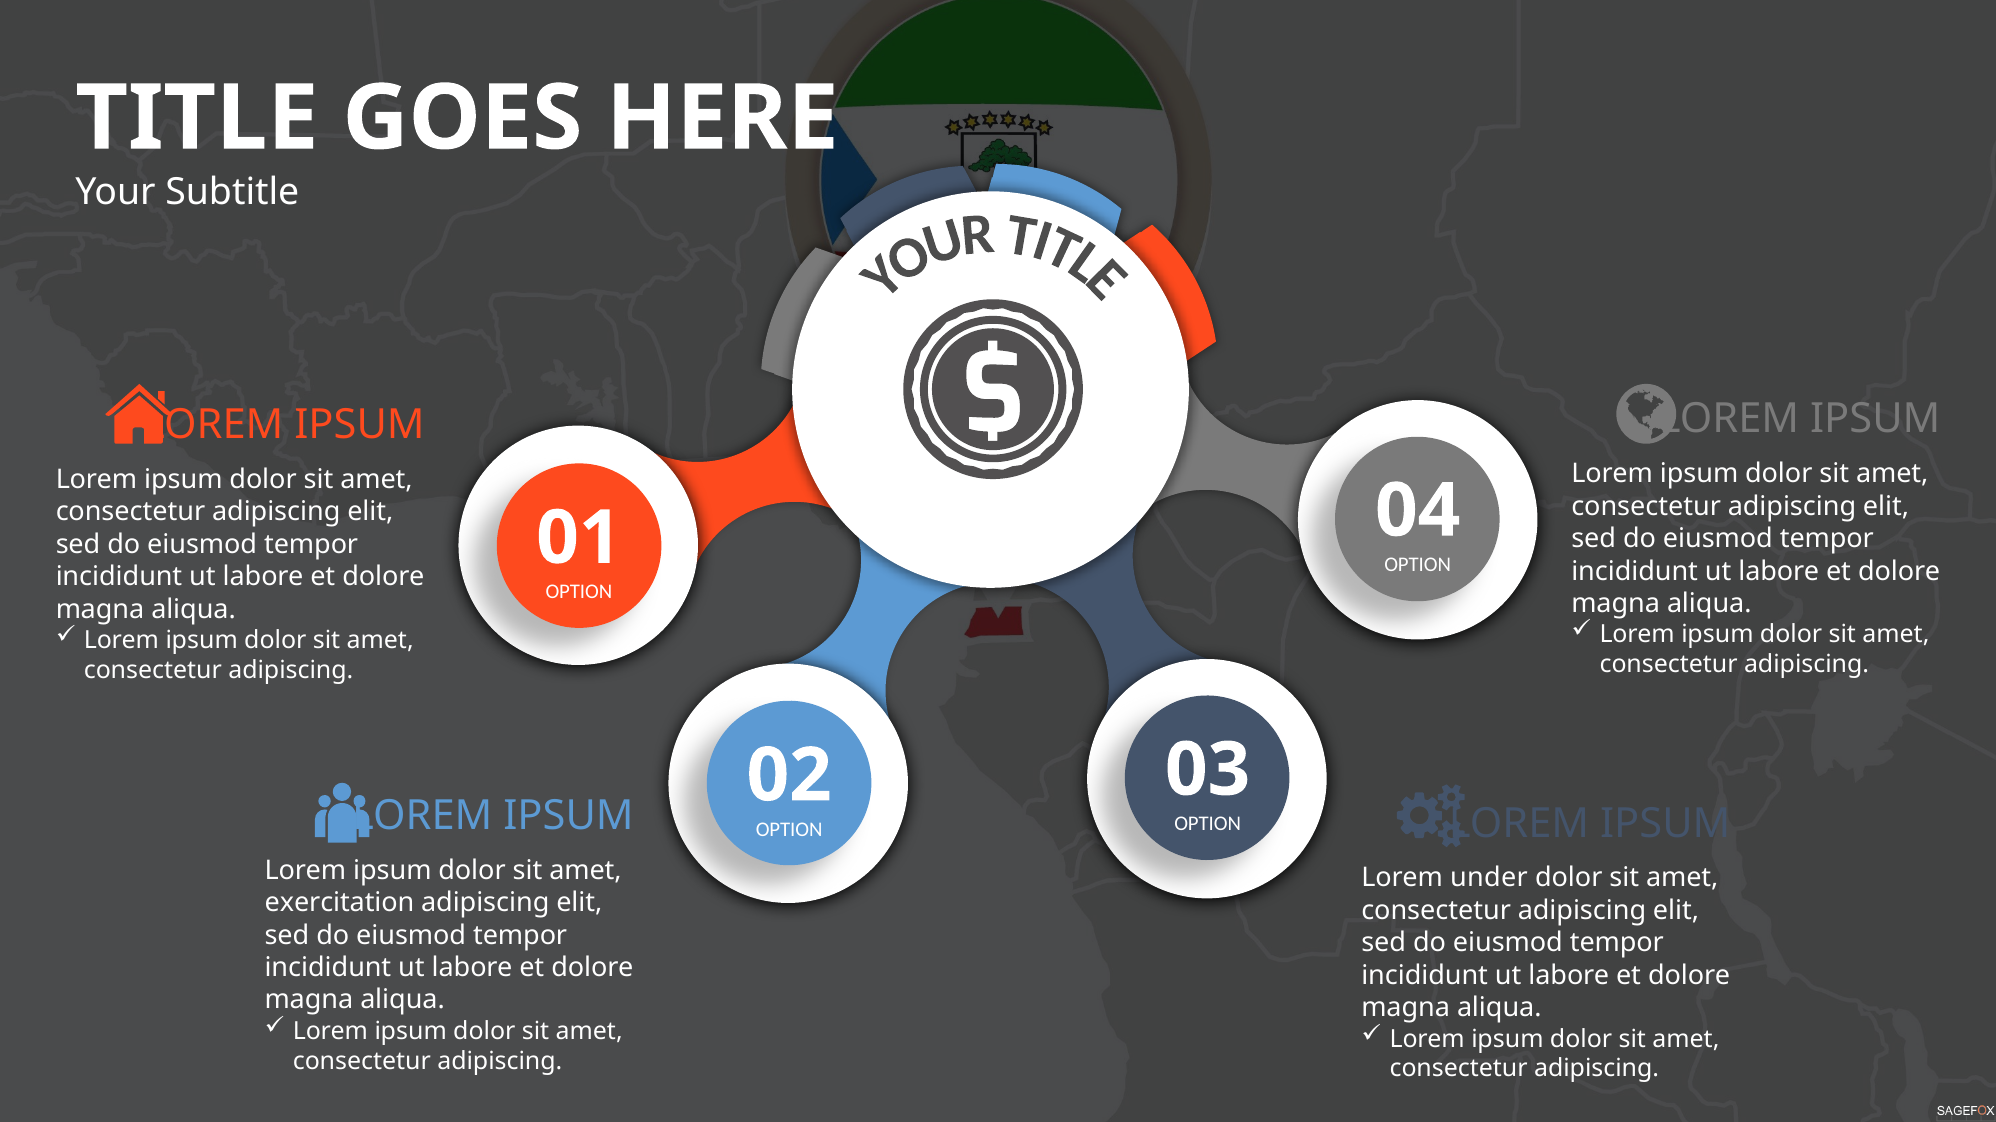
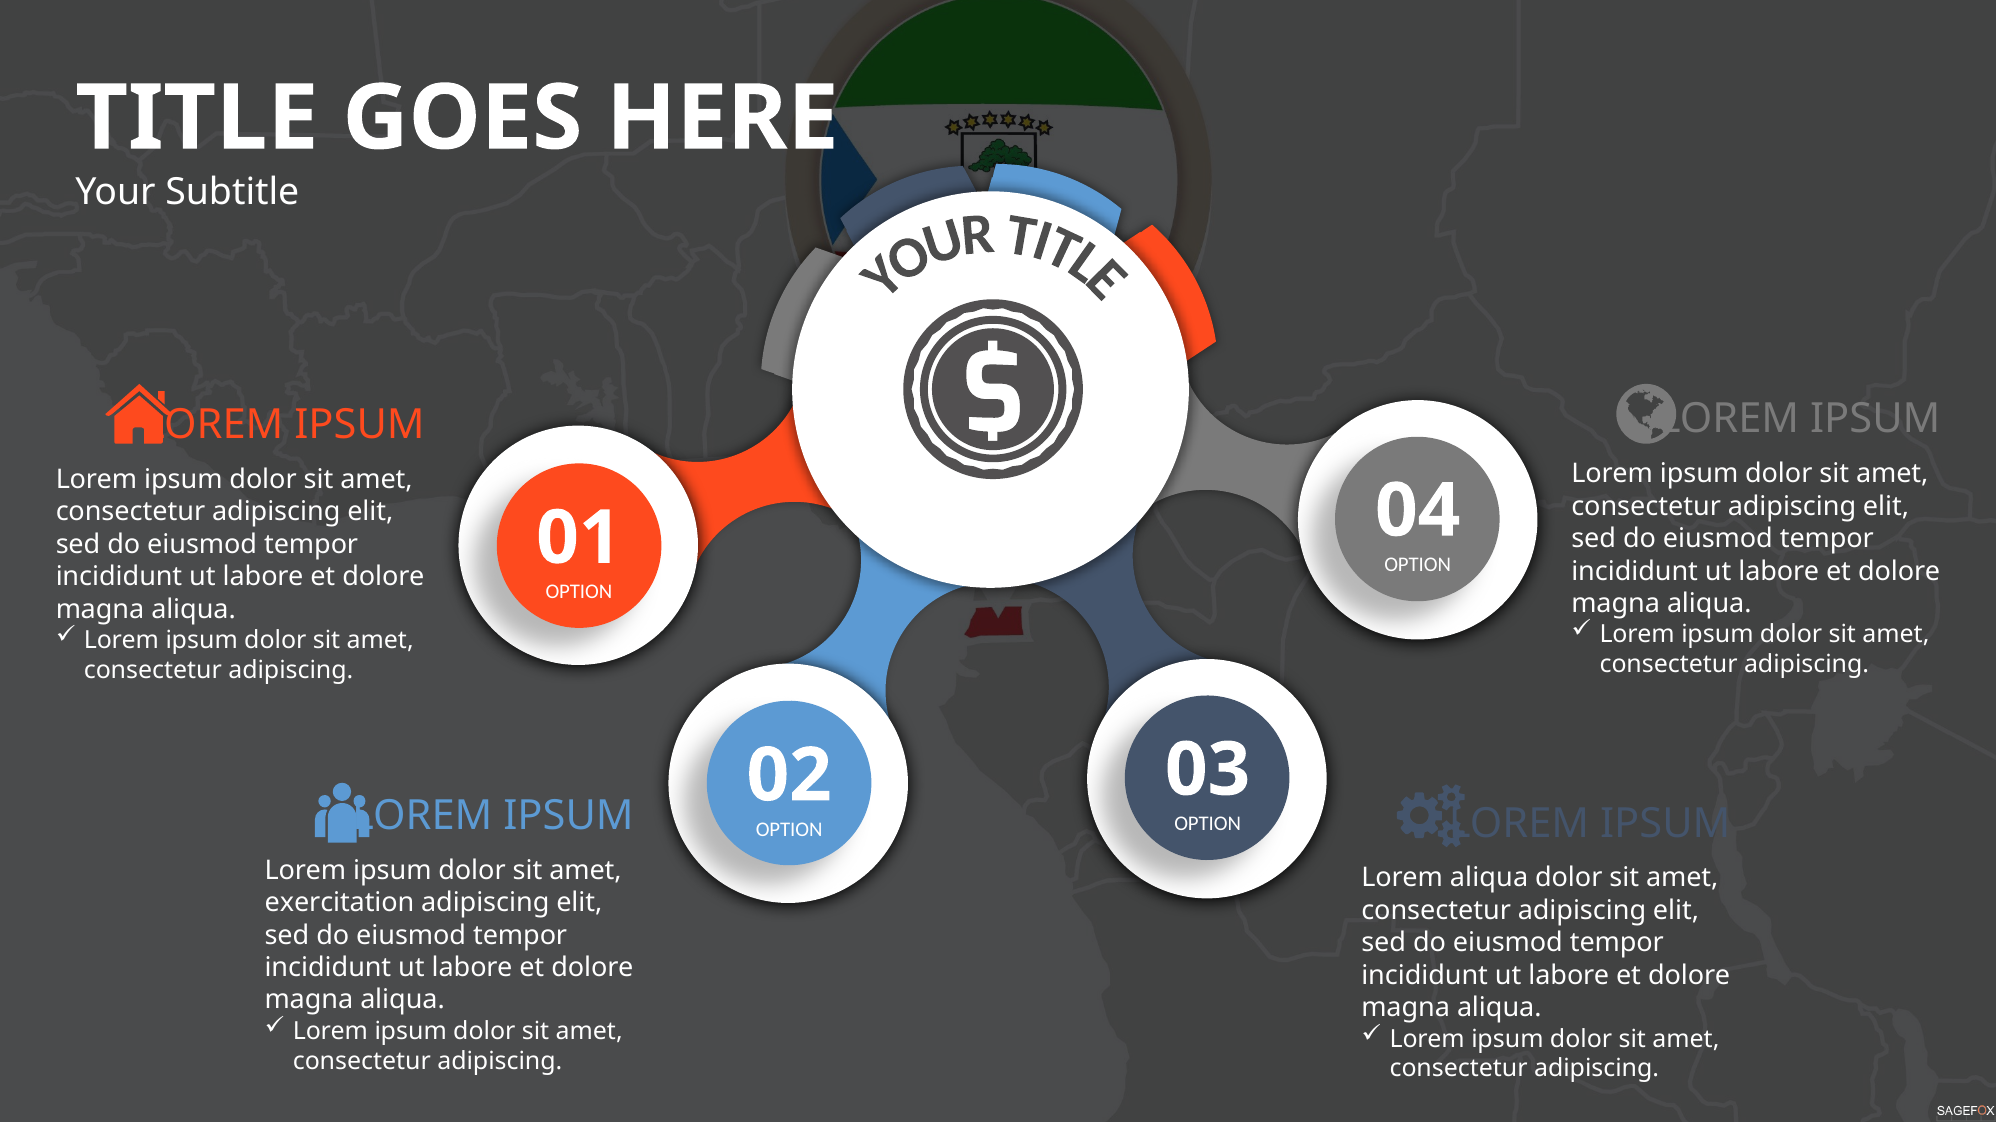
Lorem under: under -> aliqua (1489, 879)
